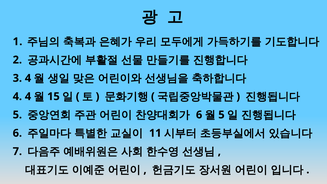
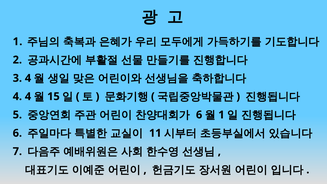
5: 5 -> 1 (221, 115)
